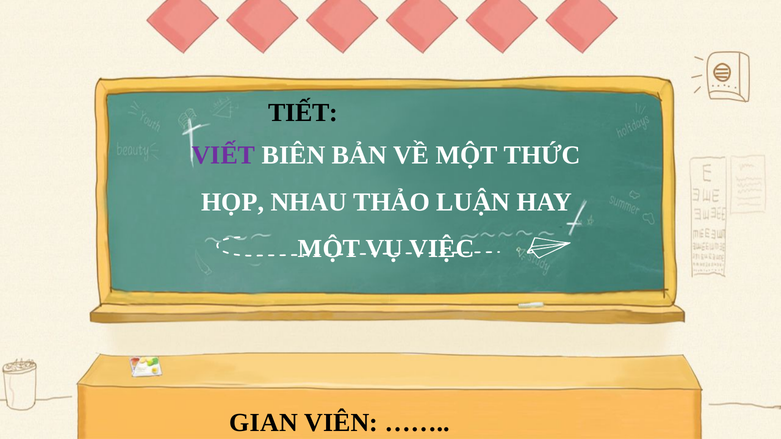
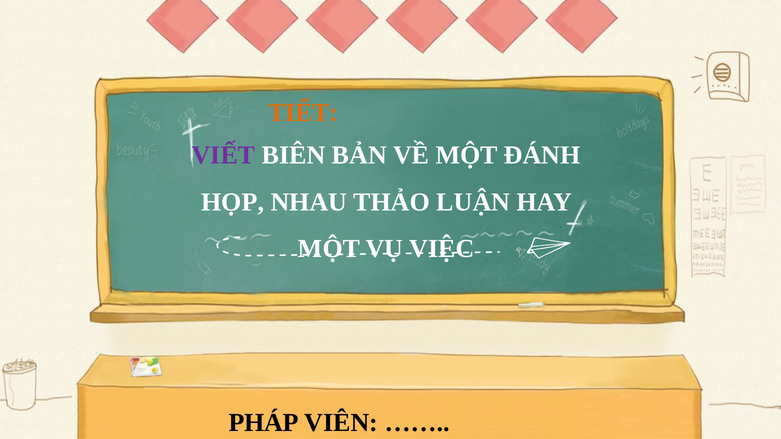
TIẾT colour: black -> orange (303, 113)
THỨC: THỨC -> ĐÁNH (542, 155)
GIAN: GIAN -> PHÁP (264, 423)
